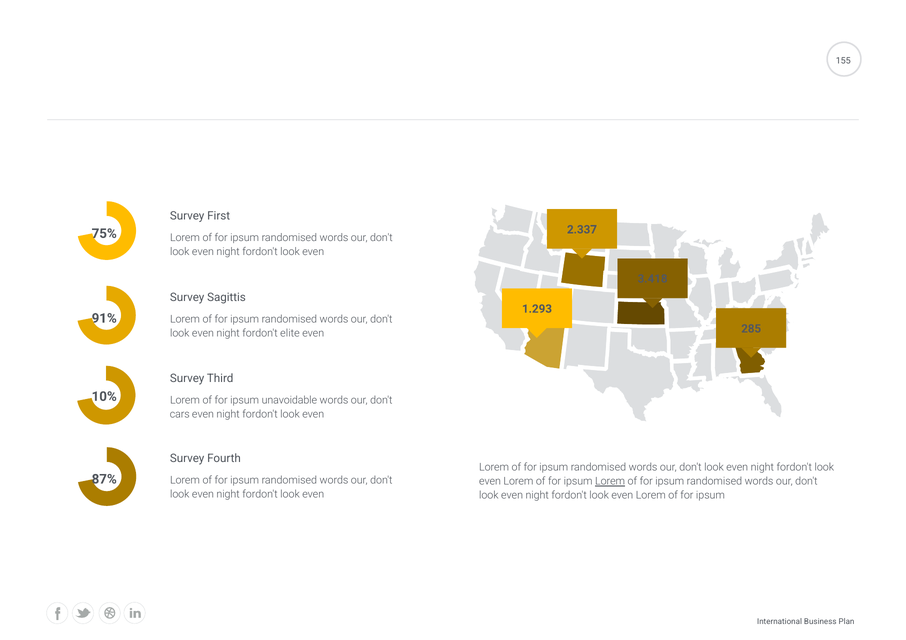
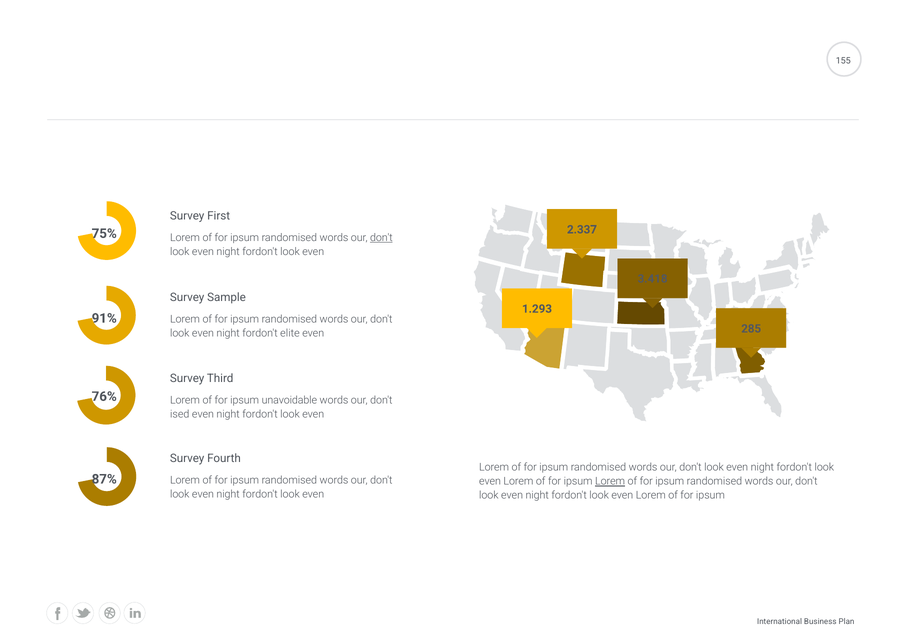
don't underline: none -> present (381, 238)
Sagittis: Sagittis -> Sample (227, 298)
10%: 10% -> 76% (104, 397)
cars: cars -> ised (180, 414)
